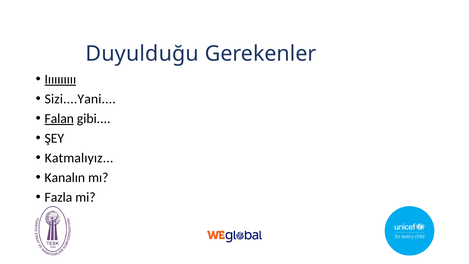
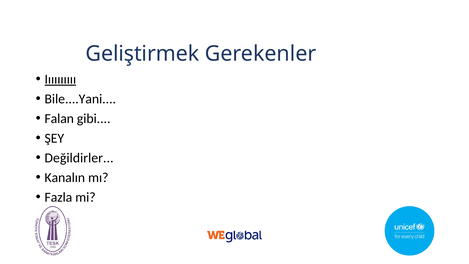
Duyulduğu: Duyulduğu -> Geliştirmek (142, 54)
Sizi....Yani: Sizi....Yani -> Bile....Yani (80, 99)
Falan underline: present -> none (59, 119)
Katmalıyız: Katmalıyız -> Değildirler (79, 158)
